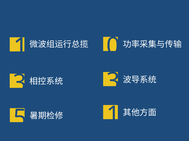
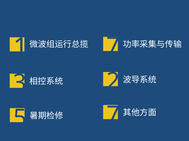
0: 0 -> 7 (113, 46)
3: 3 -> 2 (113, 82)
1: 1 -> 7 (113, 115)
